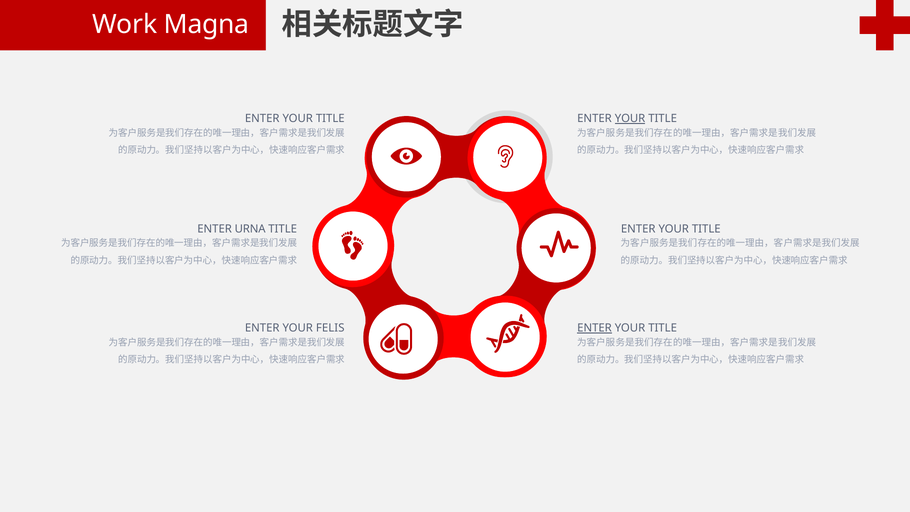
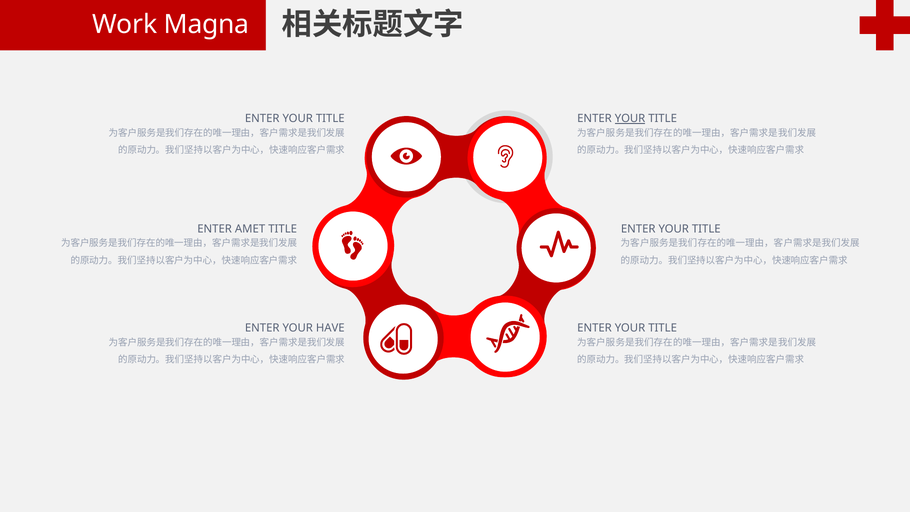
URNA: URNA -> AMET (250, 229)
FELIS: FELIS -> HAVE (330, 328)
ENTER underline: present -> none (595, 328)
